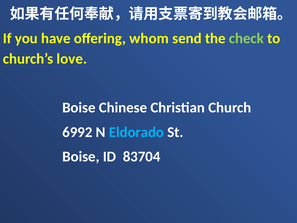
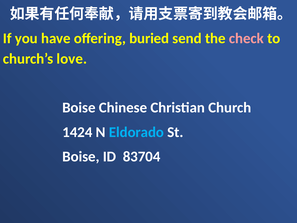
whom: whom -> buried (149, 38)
check colour: light green -> pink (246, 38)
6992: 6992 -> 1424 (77, 132)
